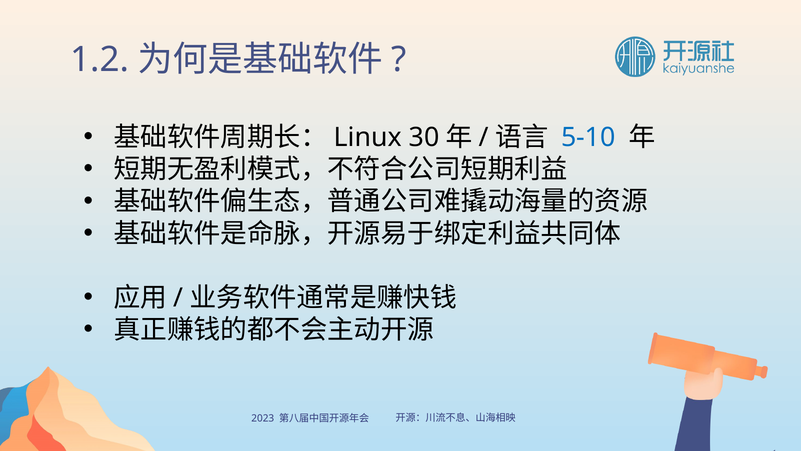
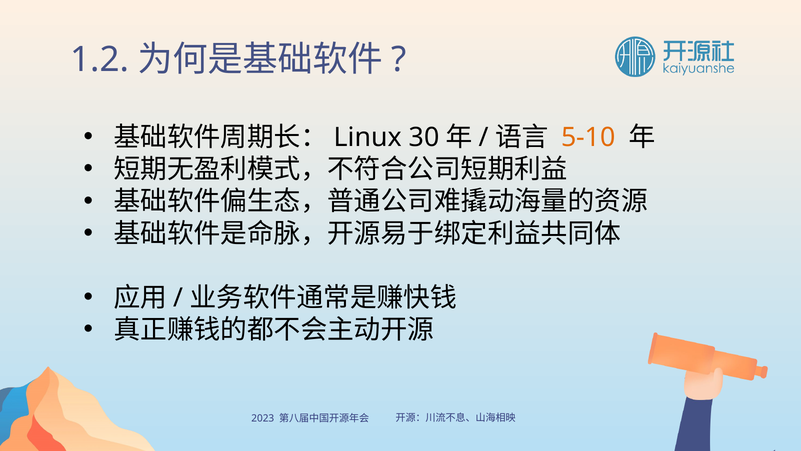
5-10 colour: blue -> orange (588, 137)
